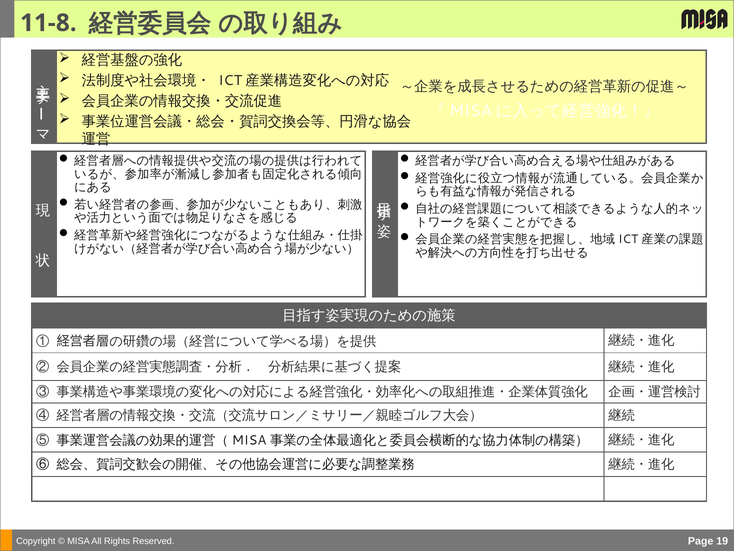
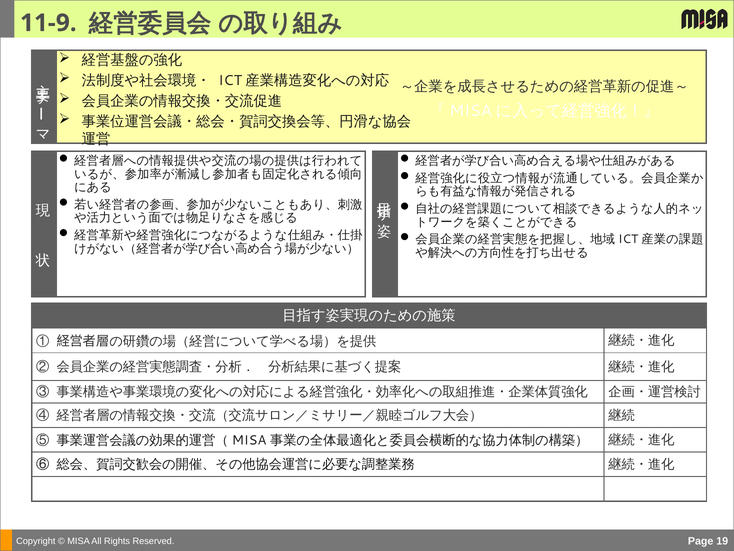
11-8: 11-8 -> 11-9 (48, 23)
